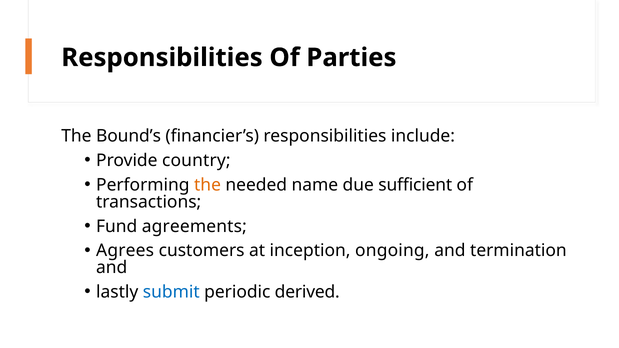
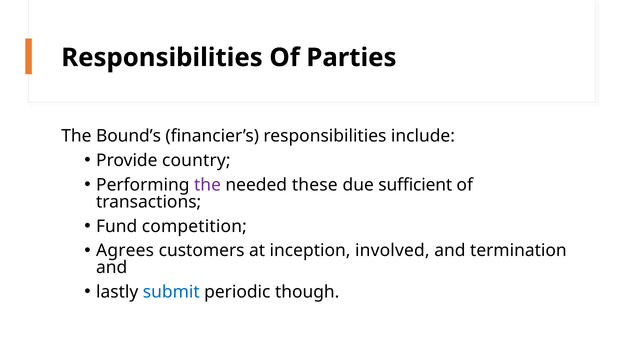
the colour: orange -> purple (208, 185)
name: name -> these (315, 185)
agreements: agreements -> competition (194, 226)
ongoing: ongoing -> involved (392, 251)
derived: derived -> though (307, 292)
